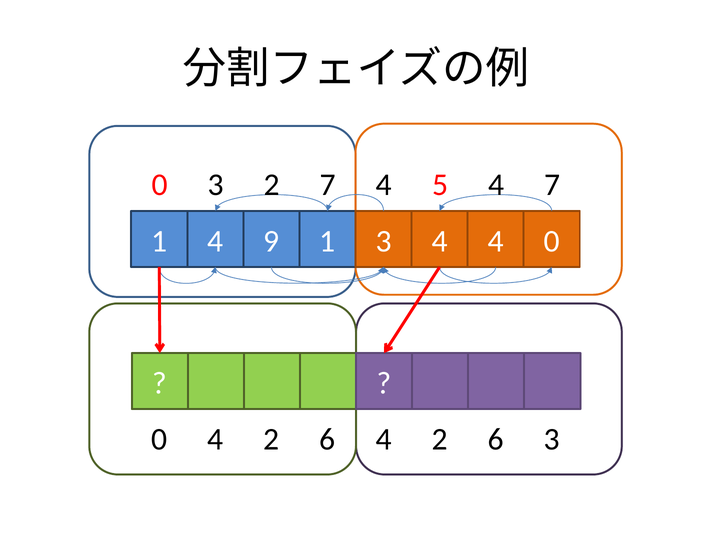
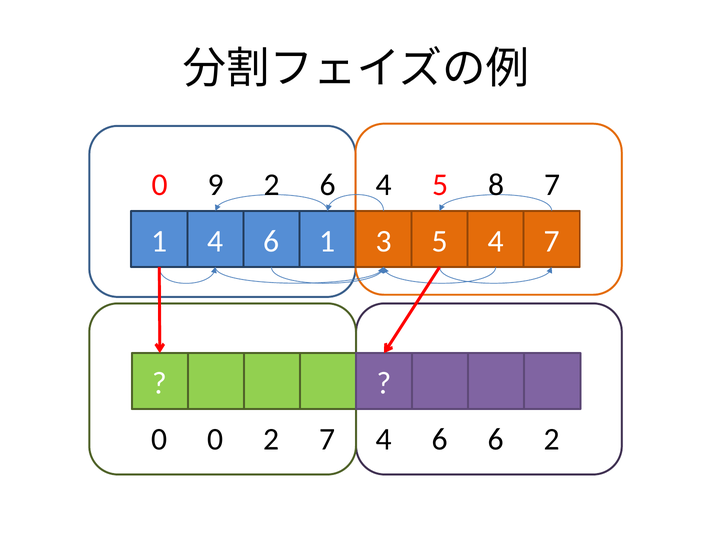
0 3: 3 -> 9 (216, 185)
2 7: 7 -> 6 (328, 185)
5 4: 4 -> 8 (496, 185)
1 4 9: 9 -> 6 (271, 241)
3 4: 4 -> 5 (440, 241)
4 0: 0 -> 7 (552, 241)
0 4: 4 -> 0 (215, 439)
6: 6 -> 7 (327, 439)
2: 2 -> 6 (440, 439)
6 3: 3 -> 2 (552, 439)
